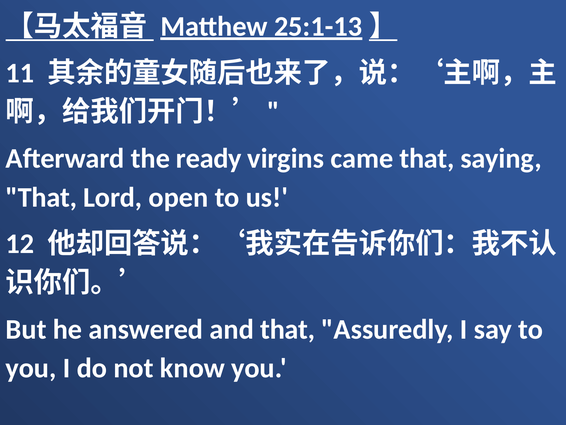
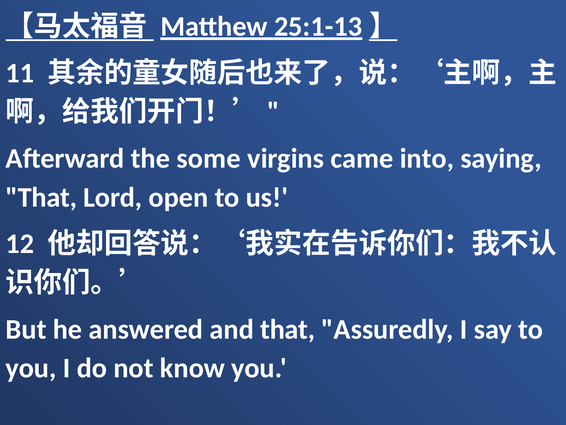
ready: ready -> some (209, 158)
came that: that -> into (427, 158)
